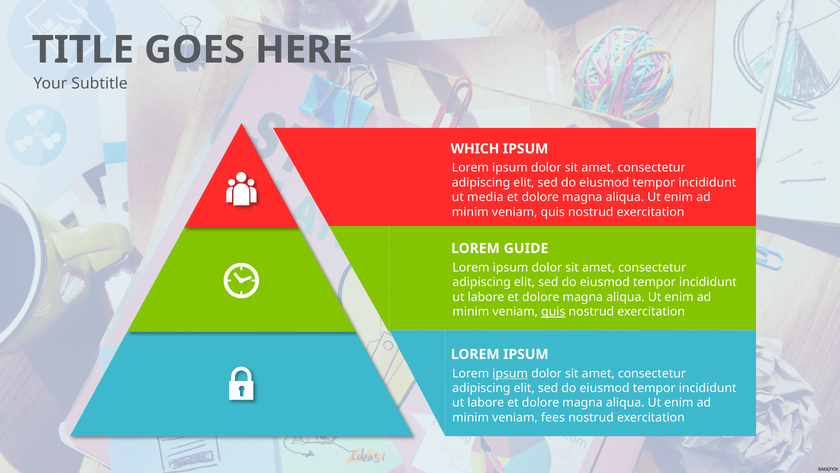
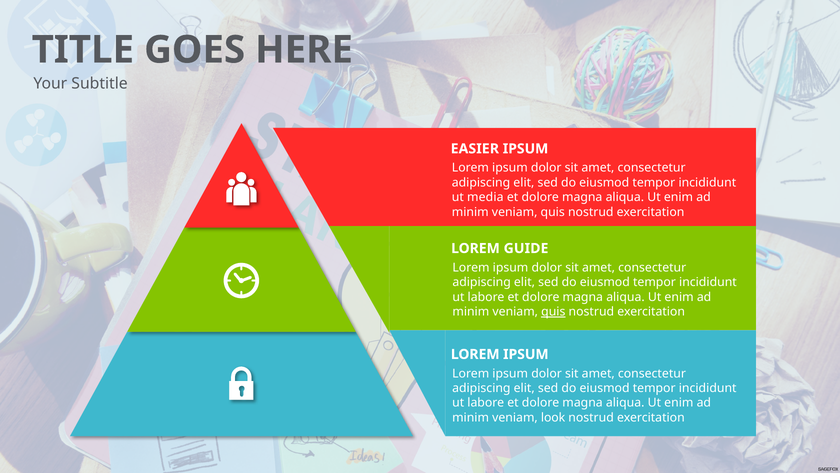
WHICH: WHICH -> EASIER (475, 149)
ipsum underline: present -> none (510, 373)
fees: fees -> look (553, 417)
